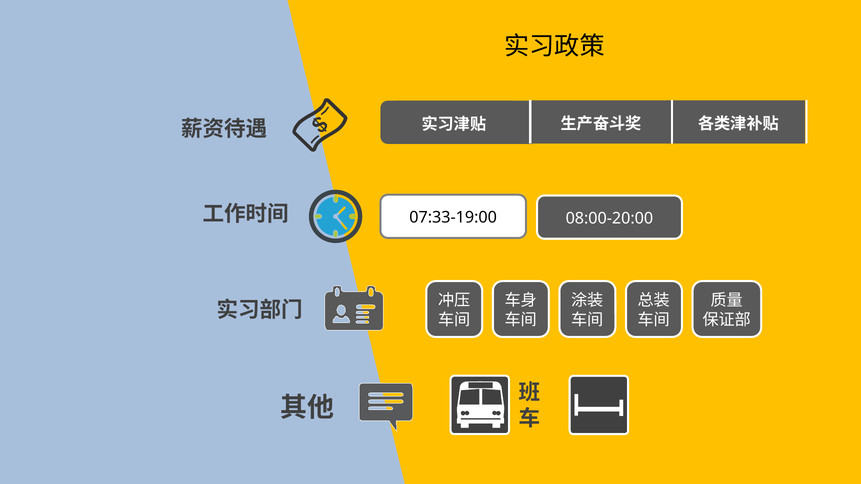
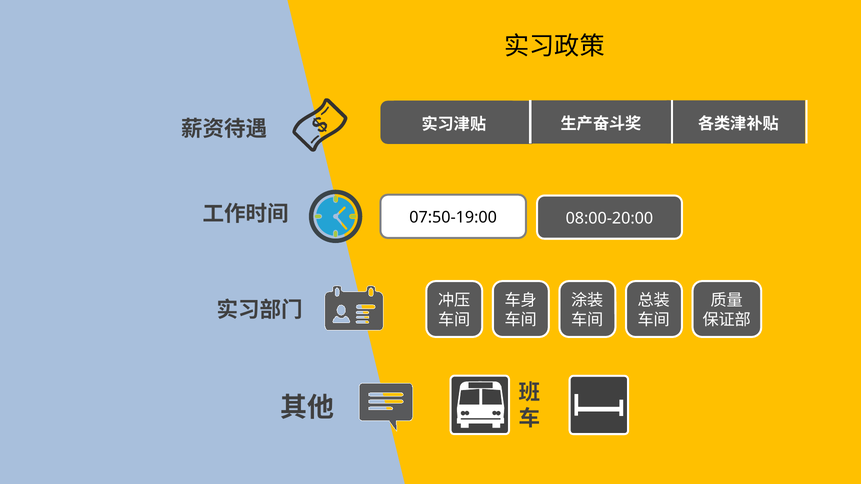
07:33-19:00: 07:33-19:00 -> 07:50-19:00 (453, 218)
